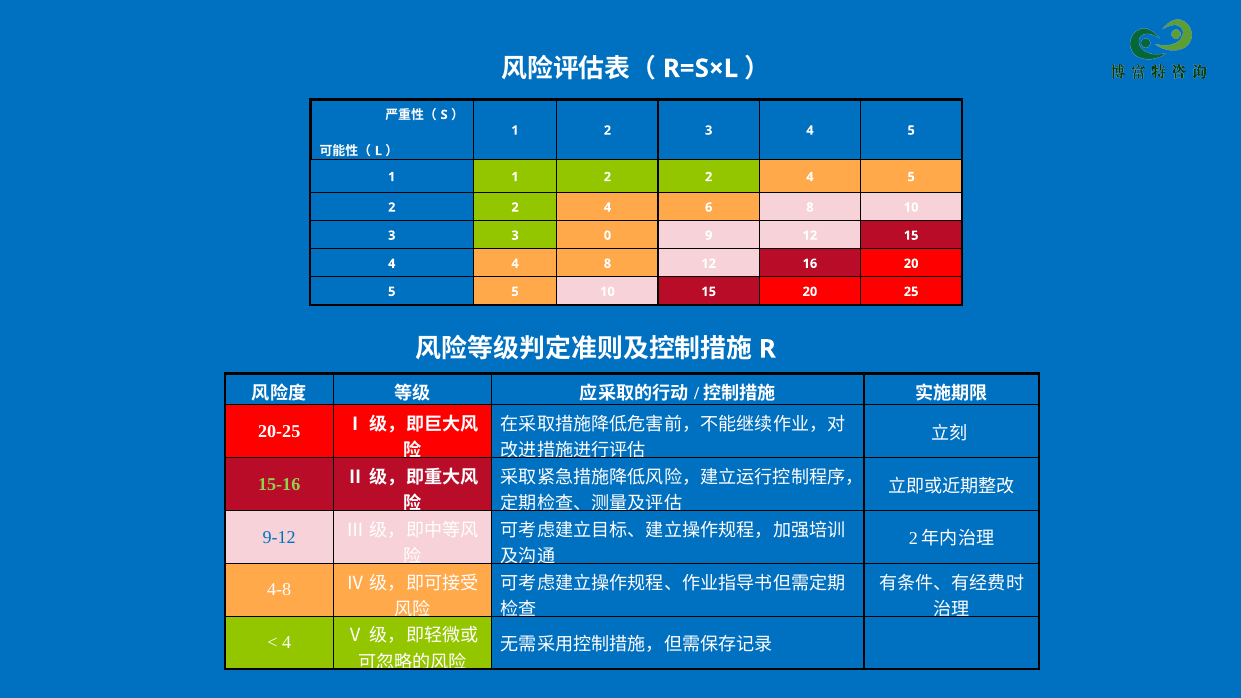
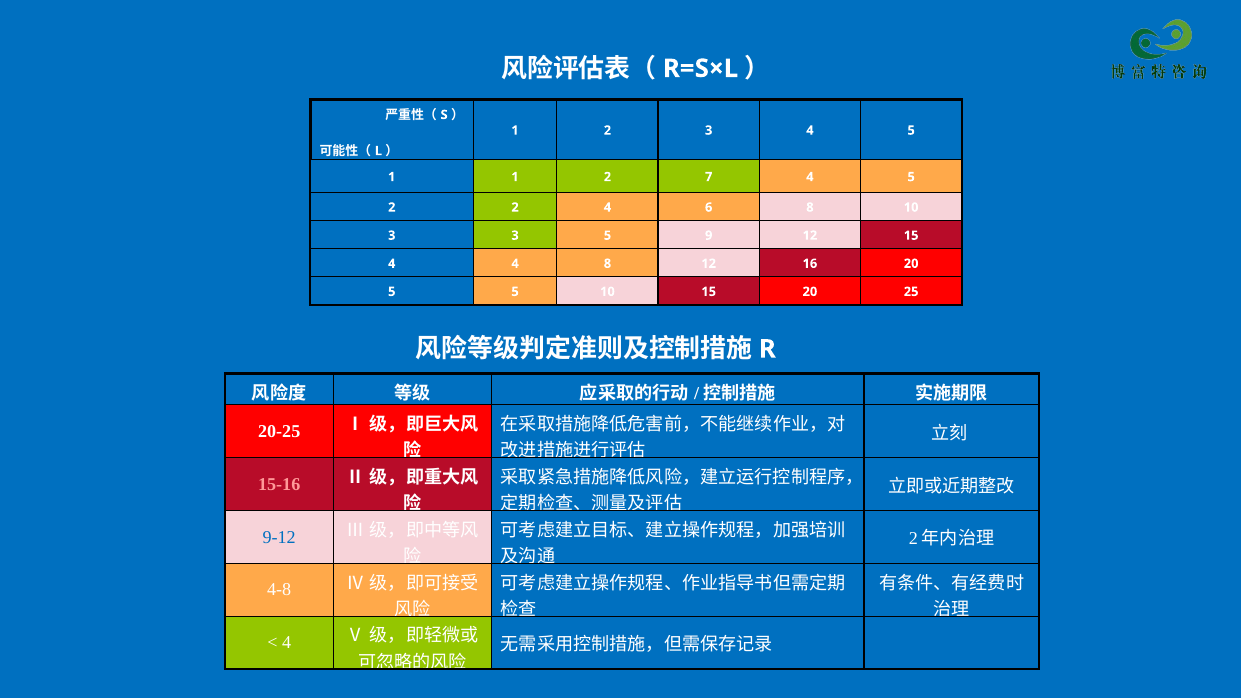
1 2 2: 2 -> 7 (709, 177)
3 0: 0 -> 5 (607, 235)
15-16 colour: light green -> pink (279, 484)
